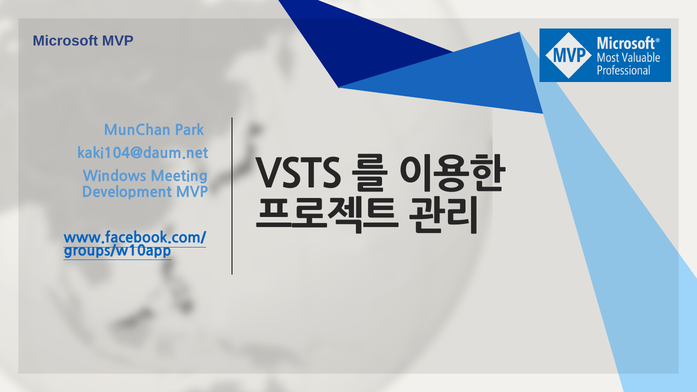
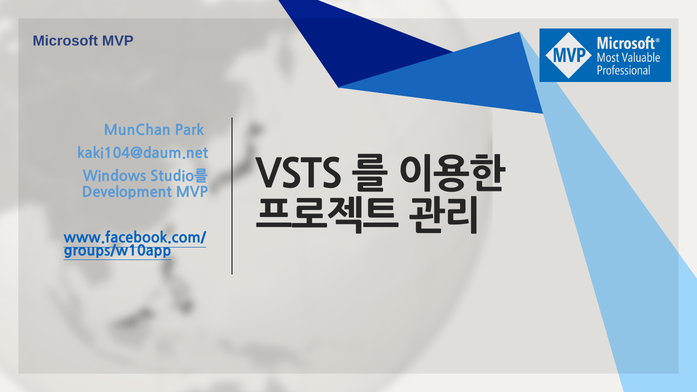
Meeting: Meeting -> Studio를 (179, 177)
